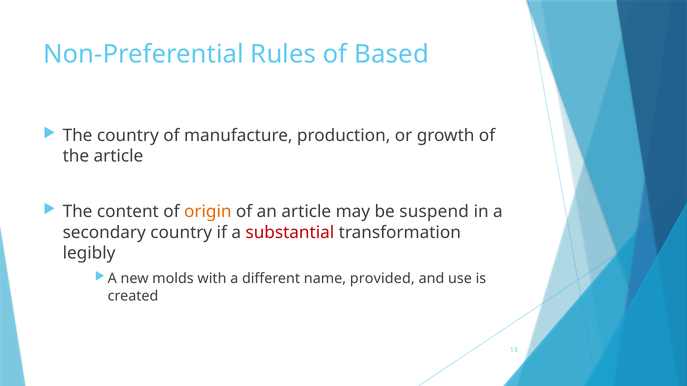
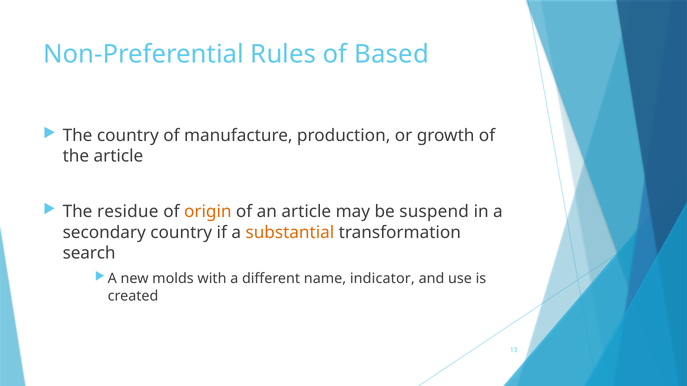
content: content -> residue (128, 212)
substantial colour: red -> orange (290, 233)
legibly: legibly -> search (89, 253)
provided: provided -> indicator (382, 279)
